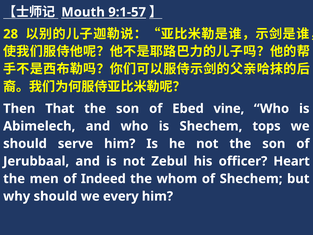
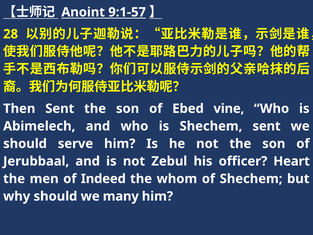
Mouth: Mouth -> Anoint (83, 12)
Then That: That -> Sent (60, 108)
Shechem tops: tops -> sent (267, 126)
every: every -> many (121, 196)
